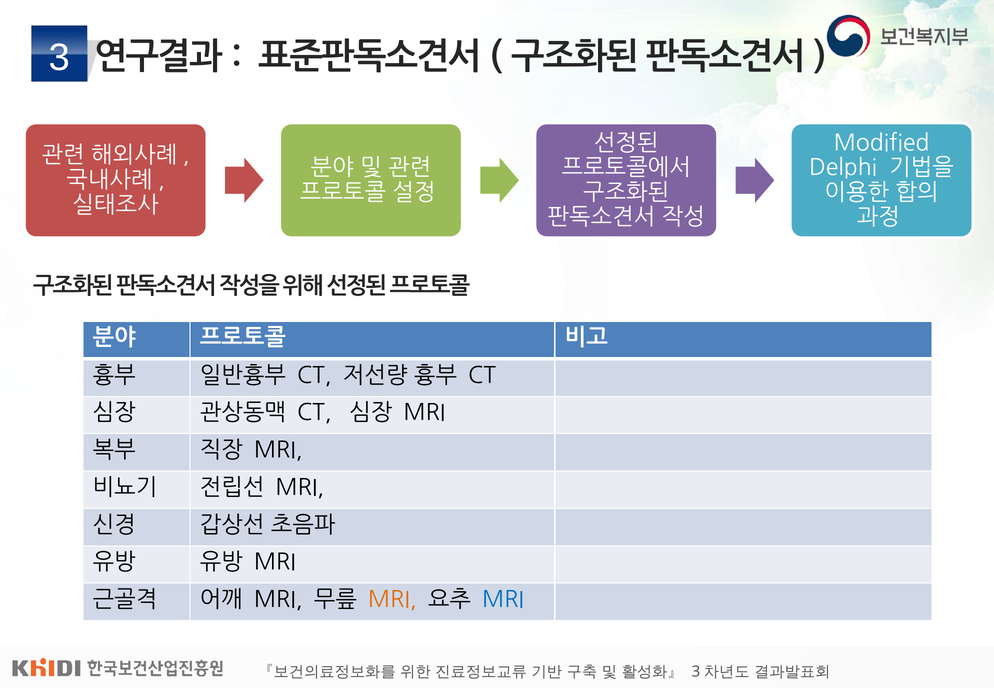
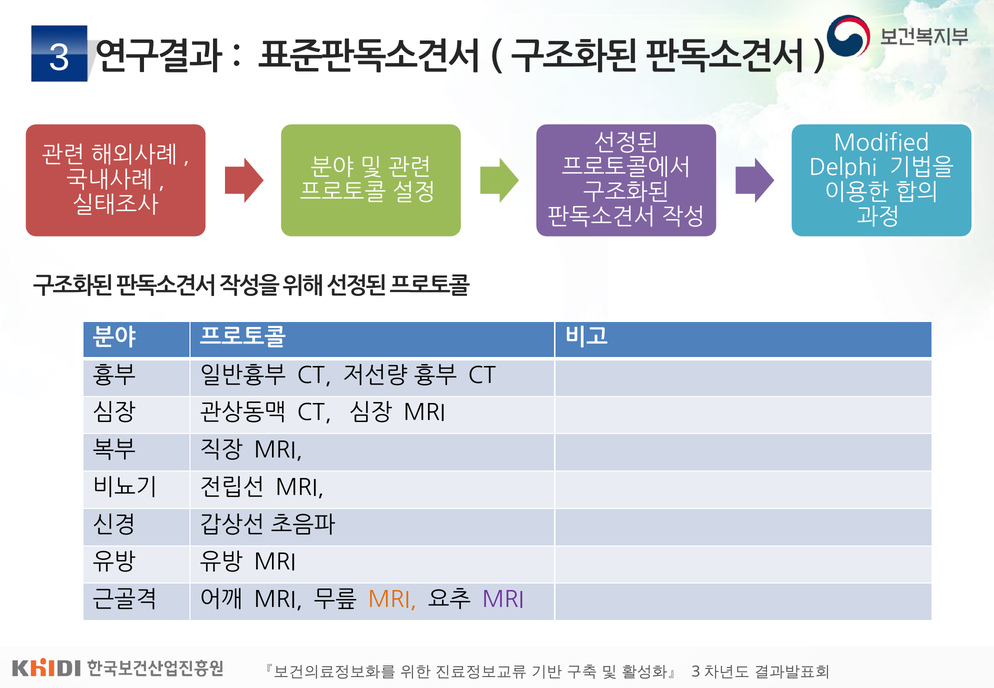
MRI colour: blue -> purple (503, 600)
